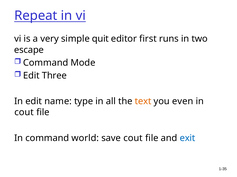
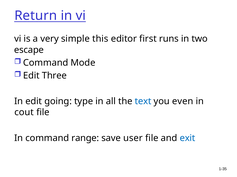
Repeat: Repeat -> Return (36, 16)
quit: quit -> this (100, 39)
name: name -> going (58, 102)
text colour: orange -> blue (143, 102)
world: world -> range (85, 139)
save cout: cout -> user (133, 139)
